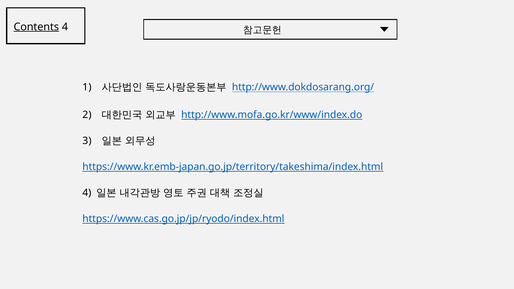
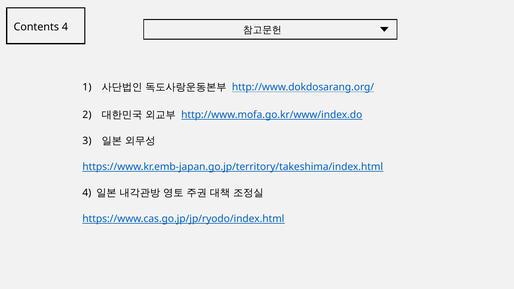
Contents underline: present -> none (36, 27)
